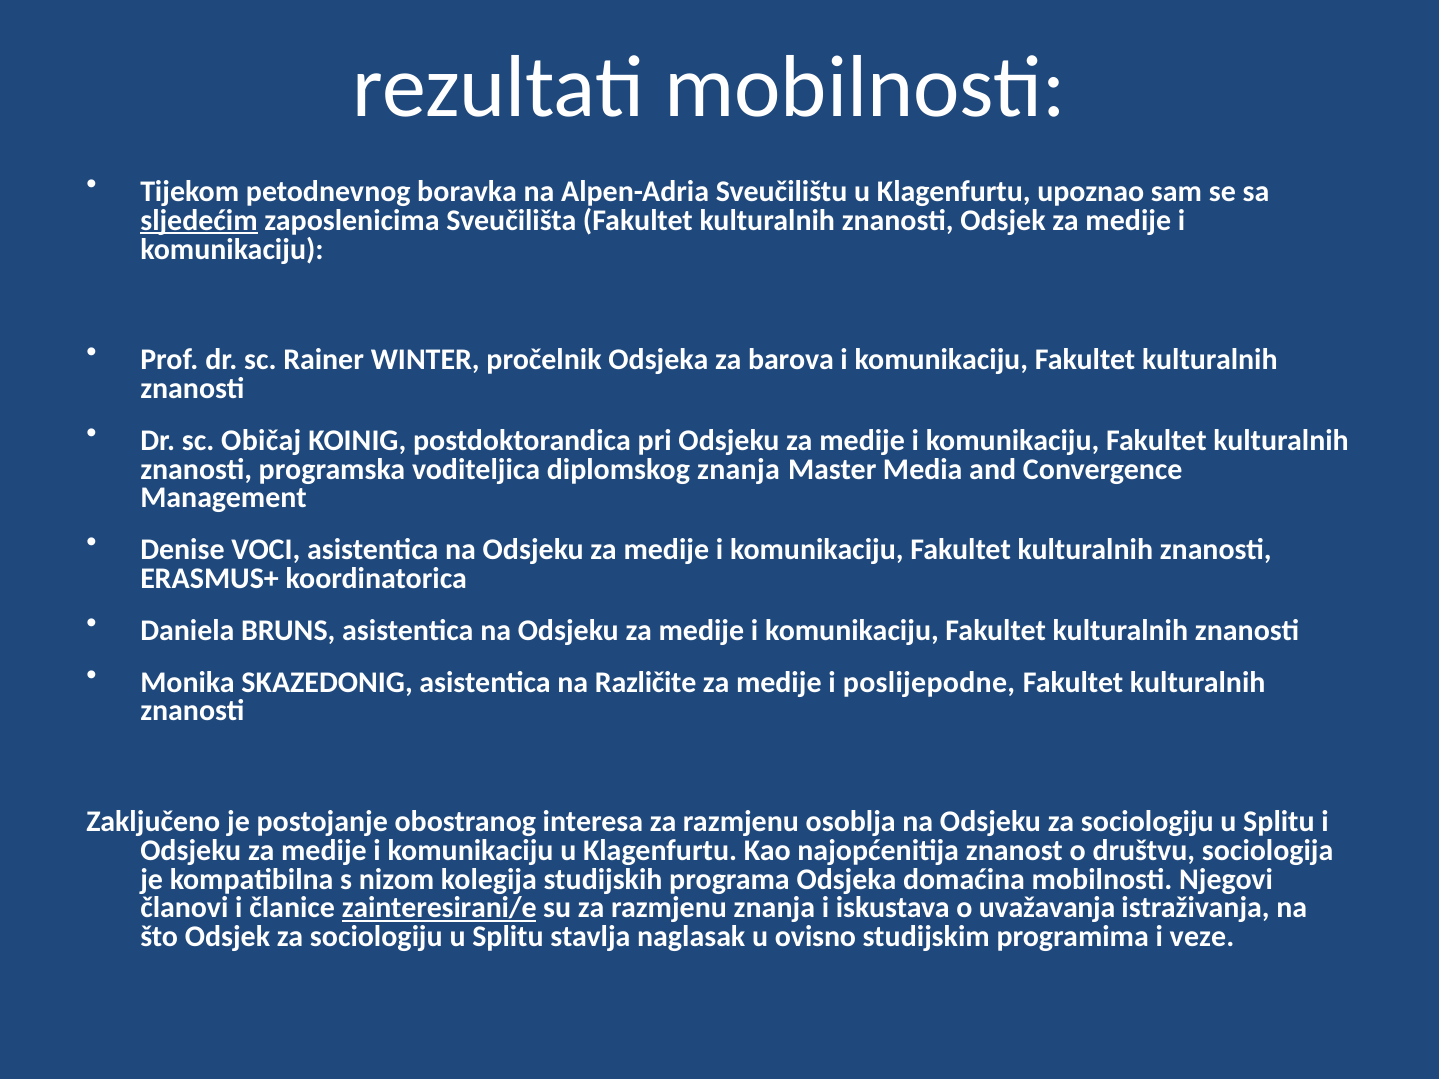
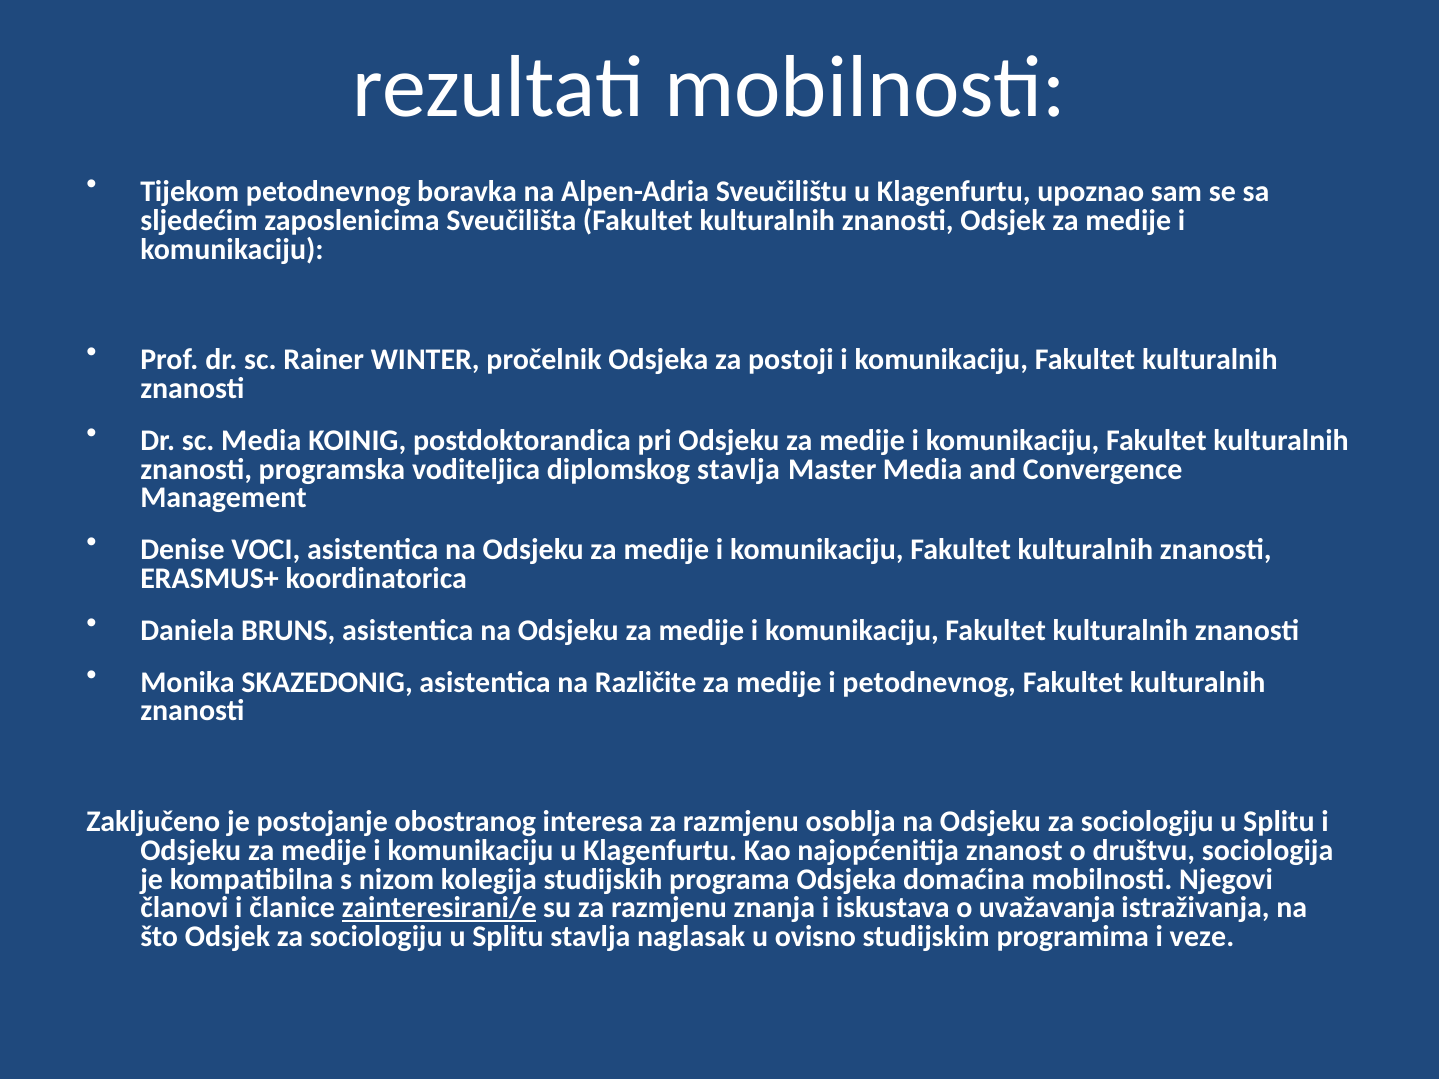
sljedećim underline: present -> none (199, 221)
barova: barova -> postoji (791, 360)
sc Običaj: Običaj -> Media (261, 441)
diplomskog znanja: znanja -> stavlja (738, 469)
i poslijepodne: poslijepodne -> petodnevnog (929, 682)
